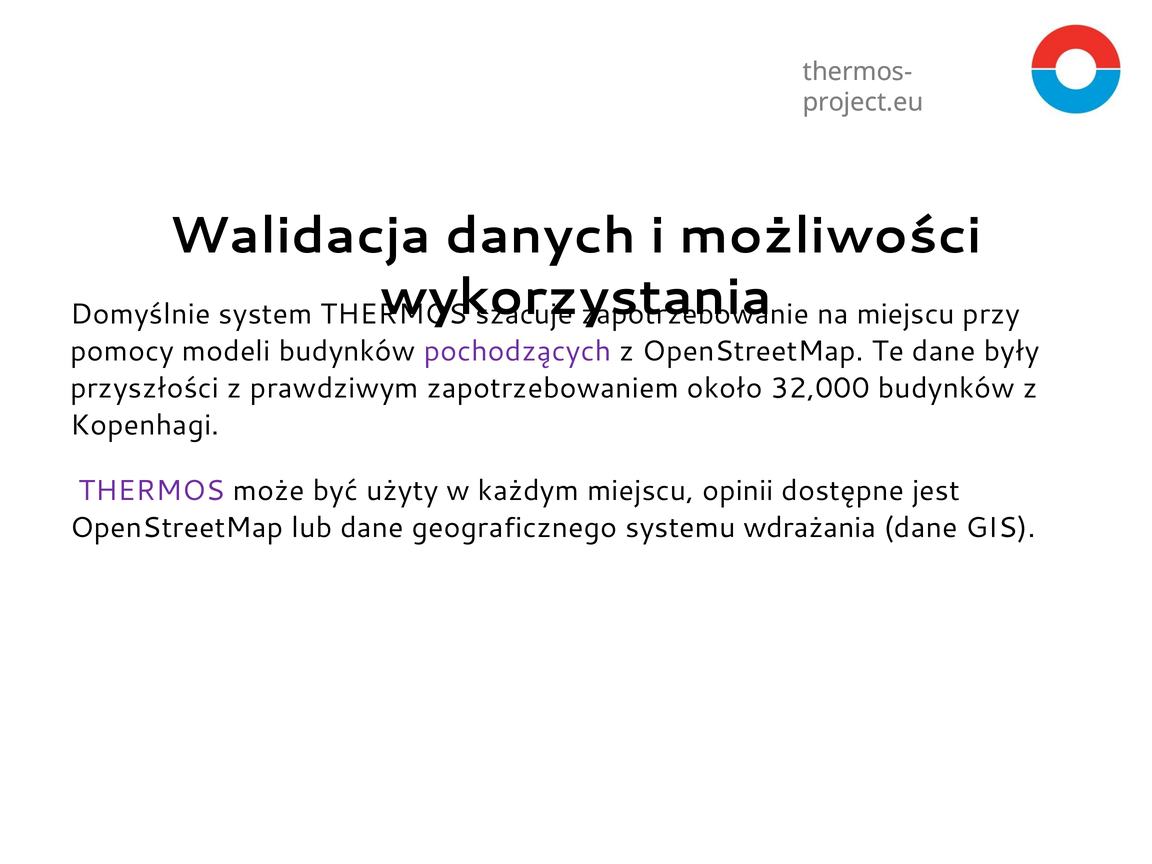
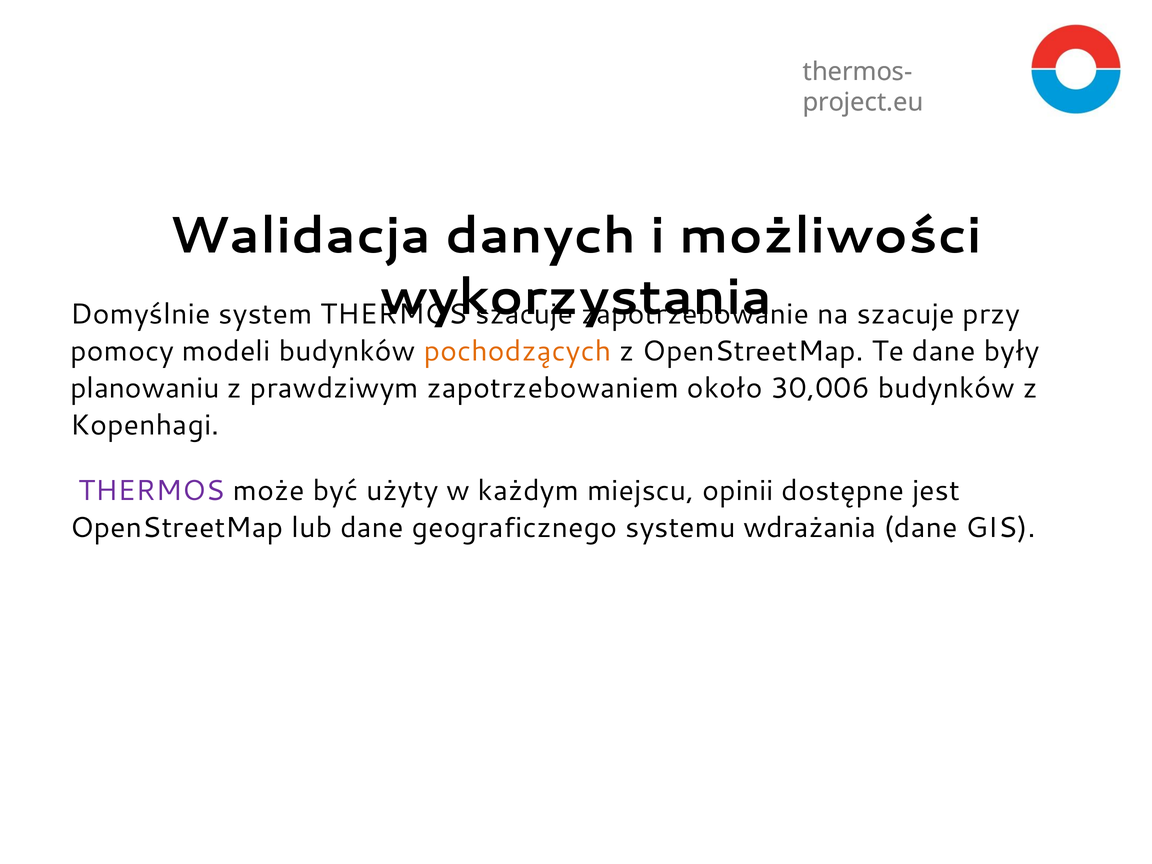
na miejscu: miejscu -> szacuje (906, 314)
pochodzących colour: purple -> orange (518, 351)
przyszłości: przyszłości -> planowaniu (145, 388)
32,000: 32,000 -> 30,006 (820, 388)
